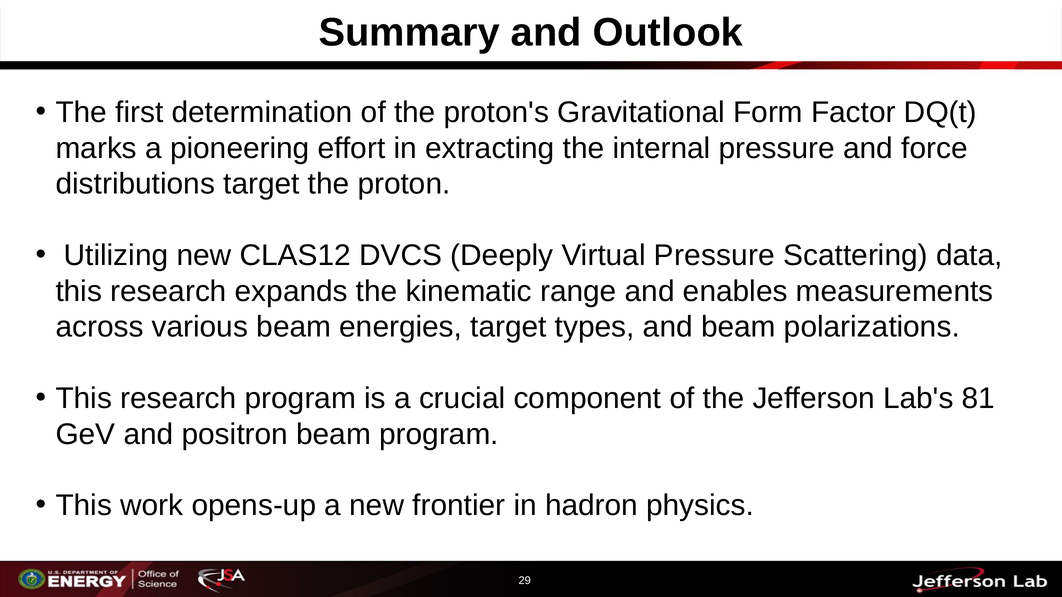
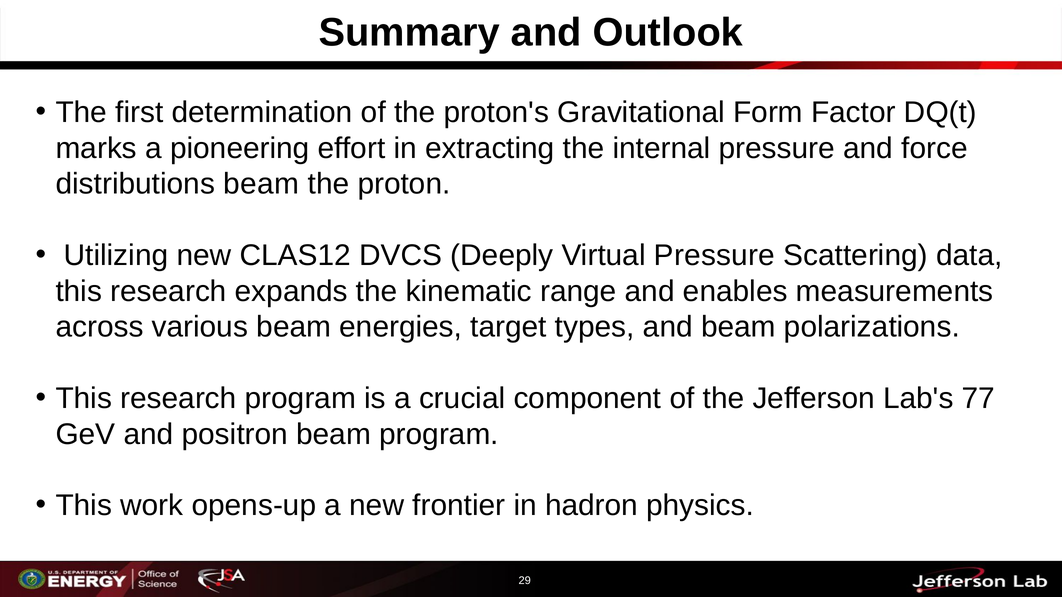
distributions target: target -> beam (261, 184)
81: 81 -> 77 (978, 399)
